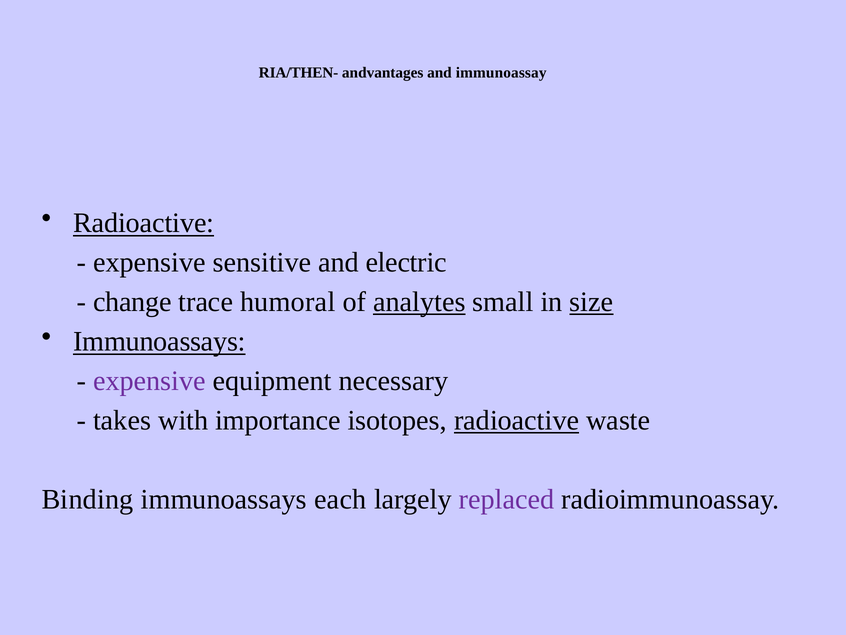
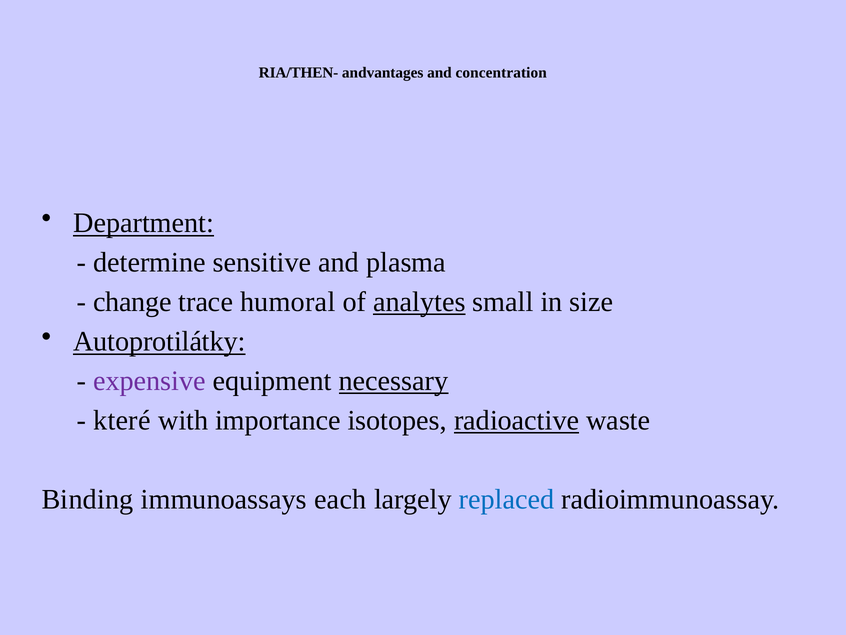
immunoassay: immunoassay -> concentration (501, 72)
Radioactive: Radioactive -> Department (144, 223)
expensive: expensive -> determine (149, 262)
electric: electric -> plasma (406, 262)
size underline: present -> none (591, 302)
Immunoassays: Immunoassays -> Autoprotilátky (159, 341)
necessary underline: none -> present (394, 381)
takes: takes -> které (122, 420)
replaced colour: purple -> blue (507, 499)
